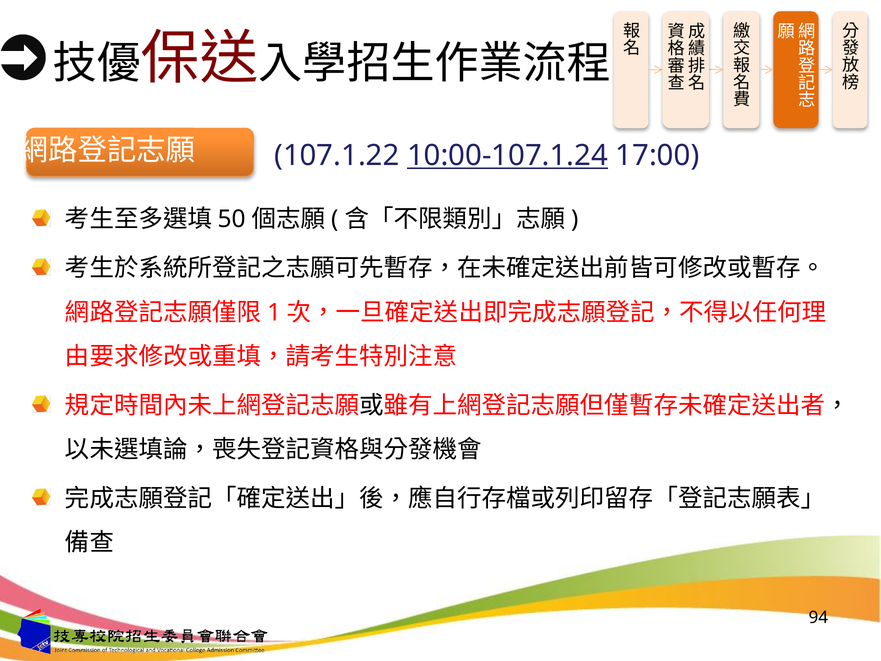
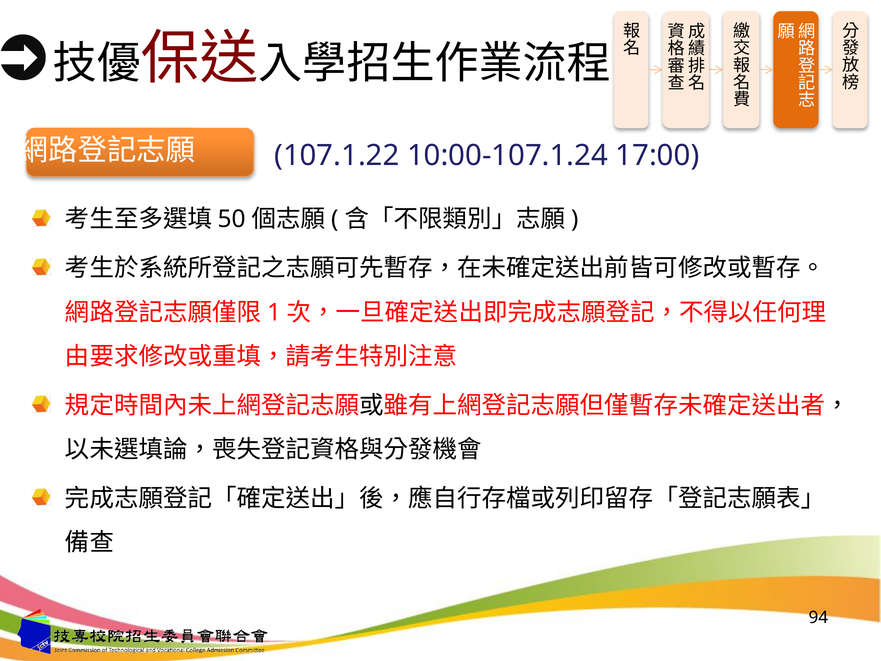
10:00-107.1.24 underline: present -> none (507, 156)
